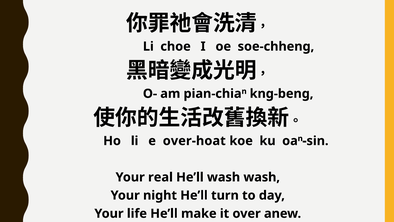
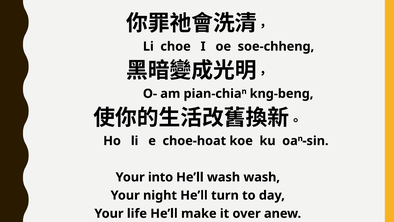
over-hoat: over-hoat -> choe-hoat (194, 141)
real: real -> into (161, 177)
